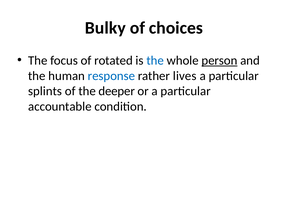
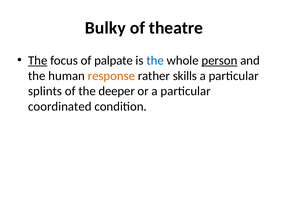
choices: choices -> theatre (176, 28)
The underline: none -> present (38, 60)
rotated: rotated -> palpate (114, 60)
response colour: blue -> orange (111, 76)
lives: lives -> skills (185, 76)
accountable: accountable -> coordinated (60, 107)
